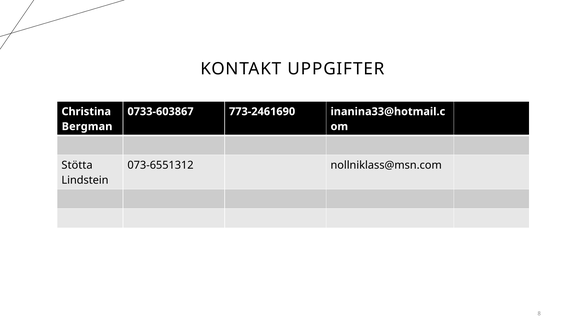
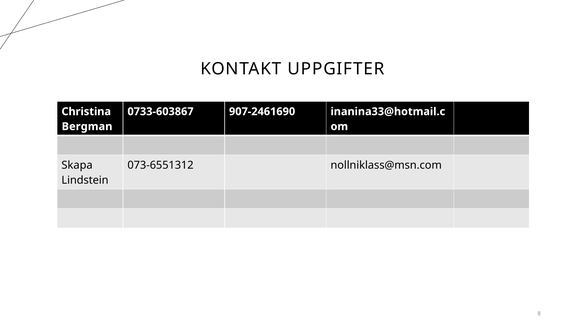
773-2461690: 773-2461690 -> 907-2461690 (262, 112)
Stötta: Stötta -> Skapa (77, 165)
